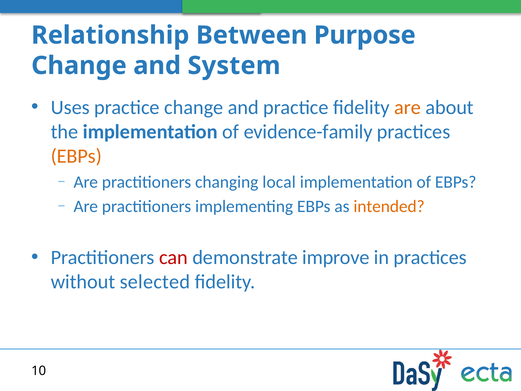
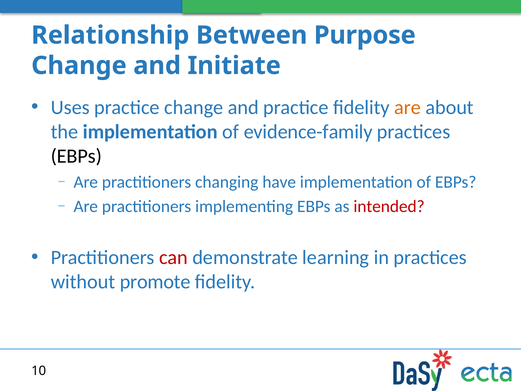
System: System -> Initiate (234, 66)
EBPs colour: orange -> black (76, 156)
local: local -> have (279, 182)
intended colour: orange -> red (389, 206)
improve: improve -> learning (336, 257)
selected: selected -> promote (155, 282)
